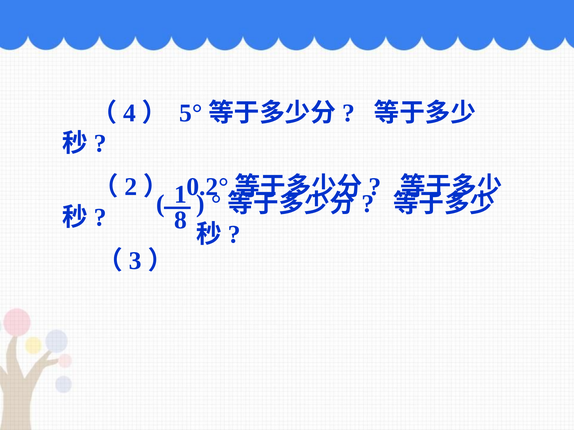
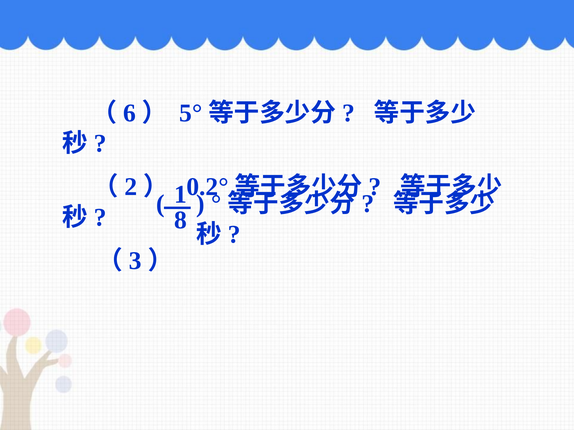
4: 4 -> 6 (129, 113)
